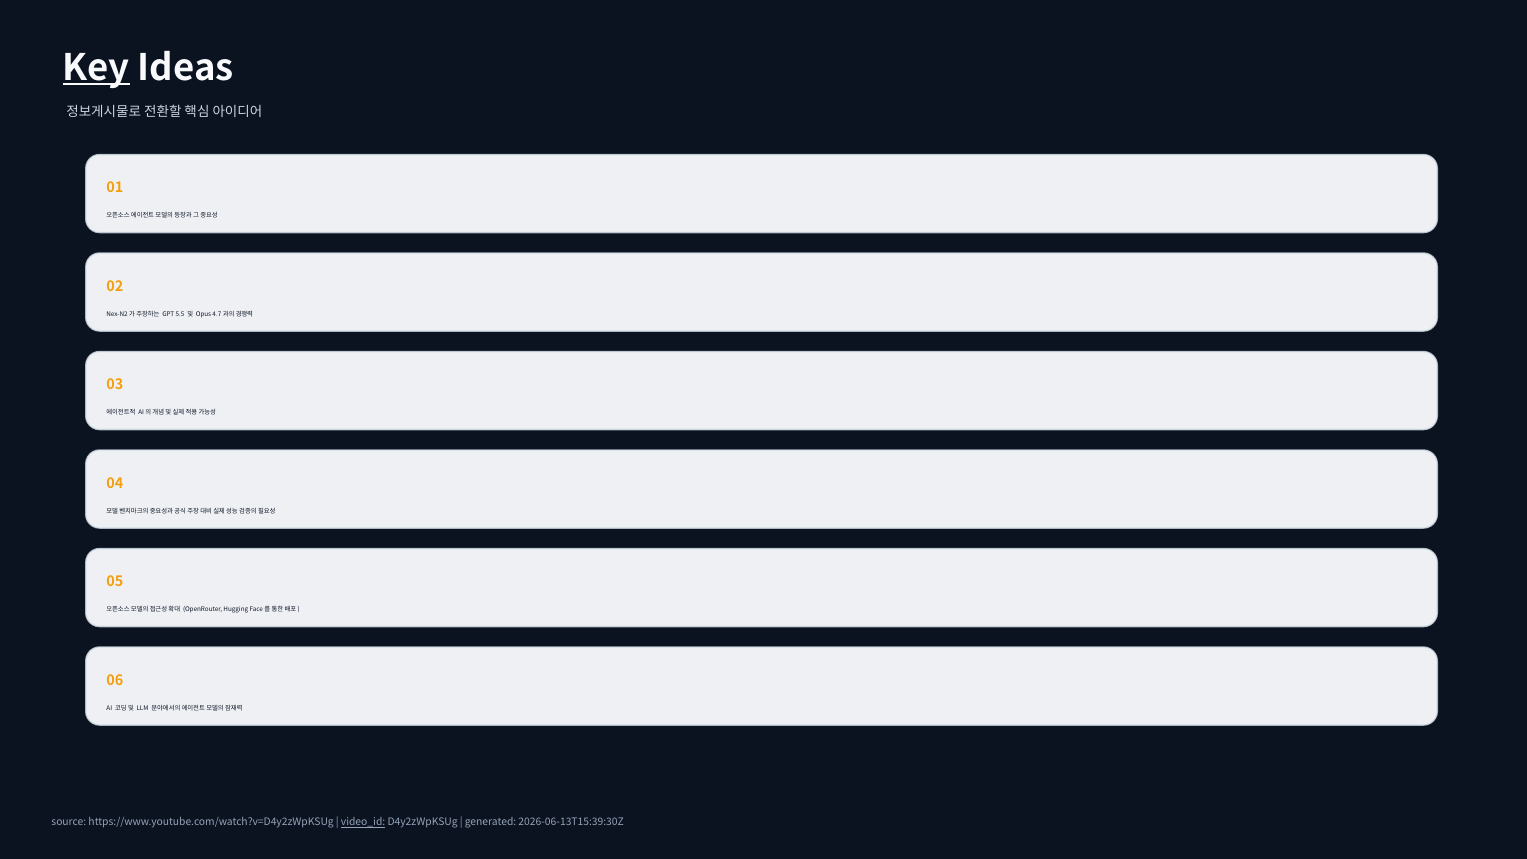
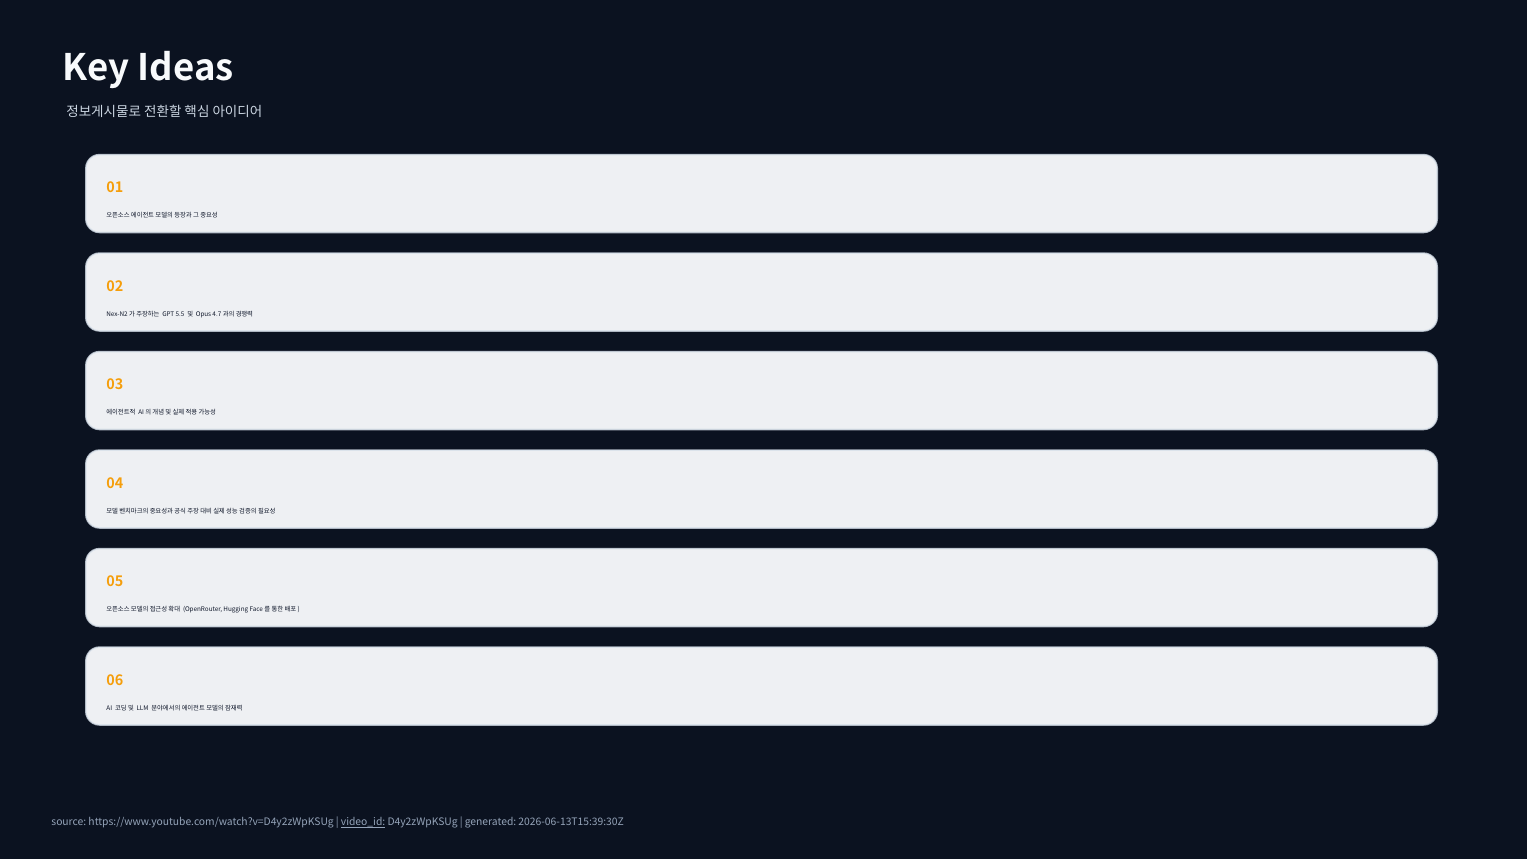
Key underline: present -> none (96, 68)
